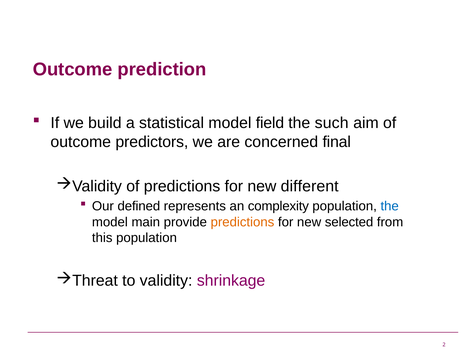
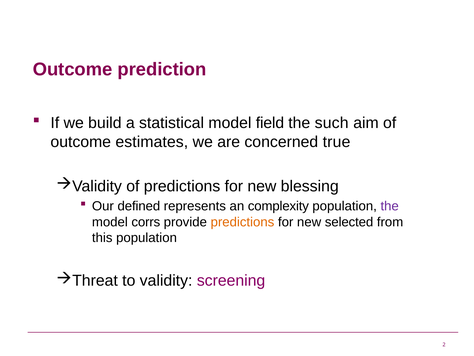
predictors: predictors -> estimates (152, 142)
final: final -> true (337, 142)
different: different -> blessing (310, 186)
the colour: blue -> purple (390, 206)
main: main -> corrs (146, 222)
shrinkage: shrinkage -> screening (231, 280)
